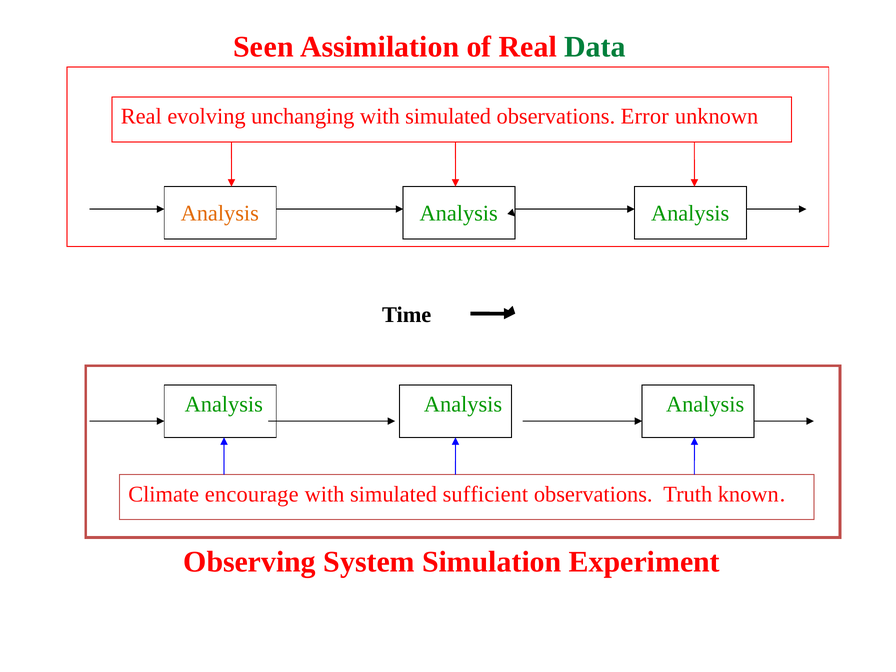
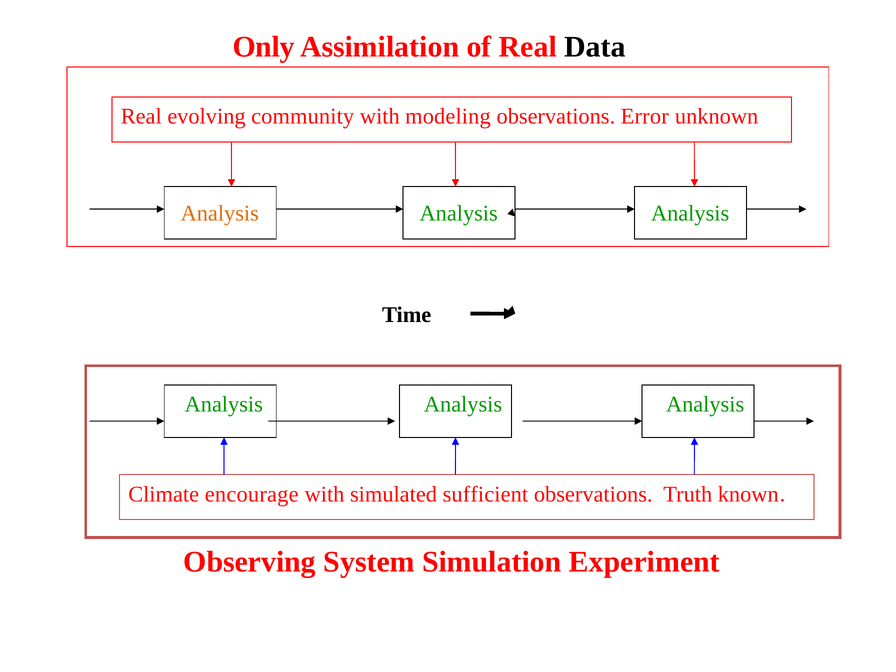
Seen: Seen -> Only (264, 47)
Data colour: green -> black (595, 47)
unchanging: unchanging -> community (303, 116)
simulated: simulated -> modeling (448, 116)
